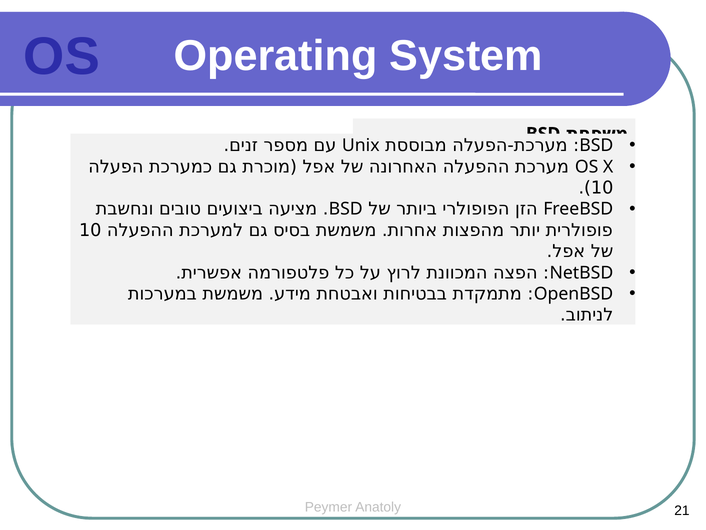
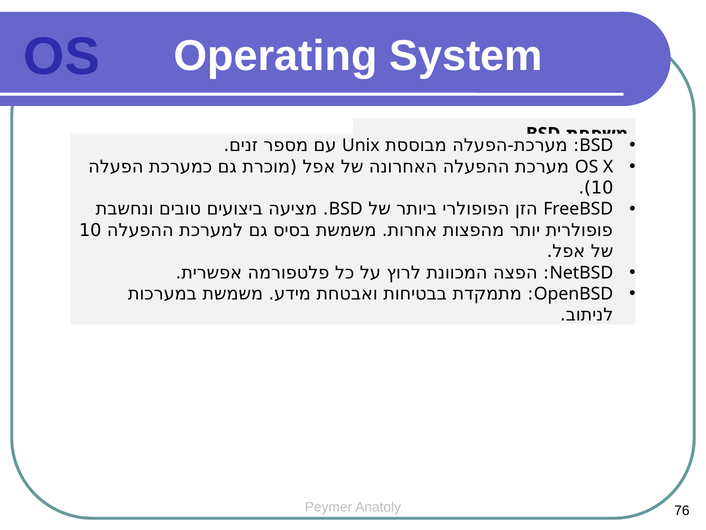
21: 21 -> 76 (682, 510)
